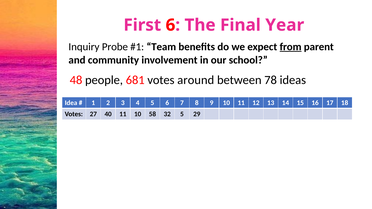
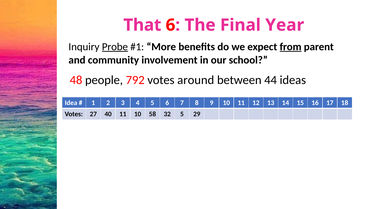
First: First -> That (142, 25)
Probe underline: none -> present (115, 47)
Team: Team -> More (161, 47)
681: 681 -> 792 (135, 80)
78: 78 -> 44 (271, 80)
